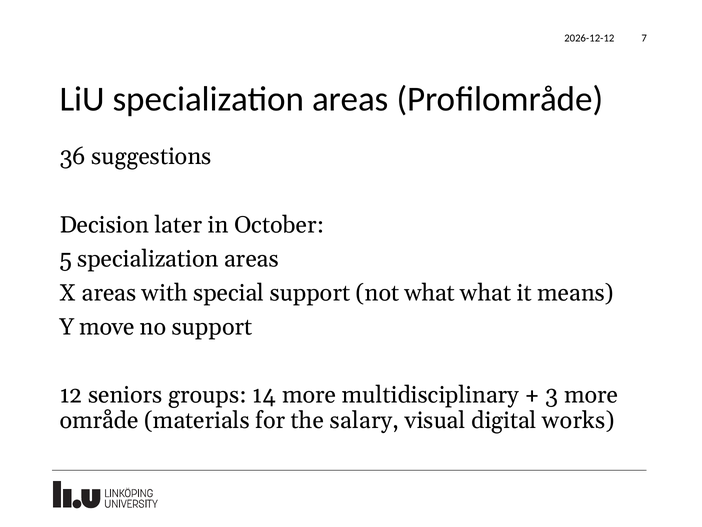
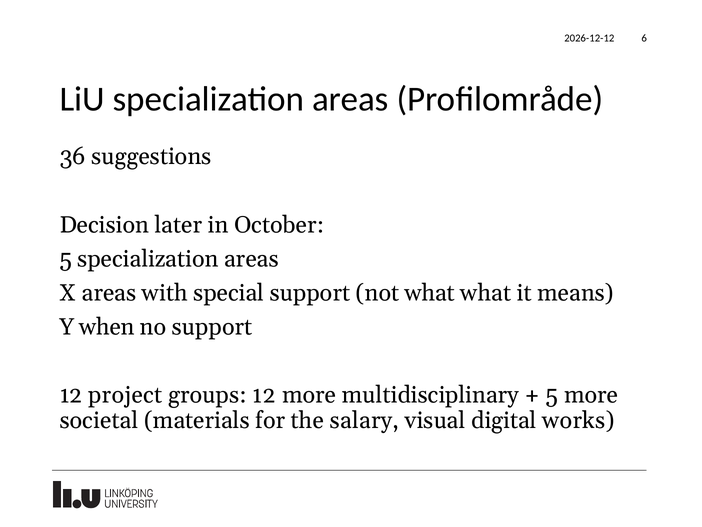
7: 7 -> 6 (644, 38)
move: move -> when (107, 327)
seniors: seniors -> project (125, 395)
groups 14: 14 -> 12 (264, 395)
3: 3 -> 5 (552, 395)
område: område -> societal (99, 420)
